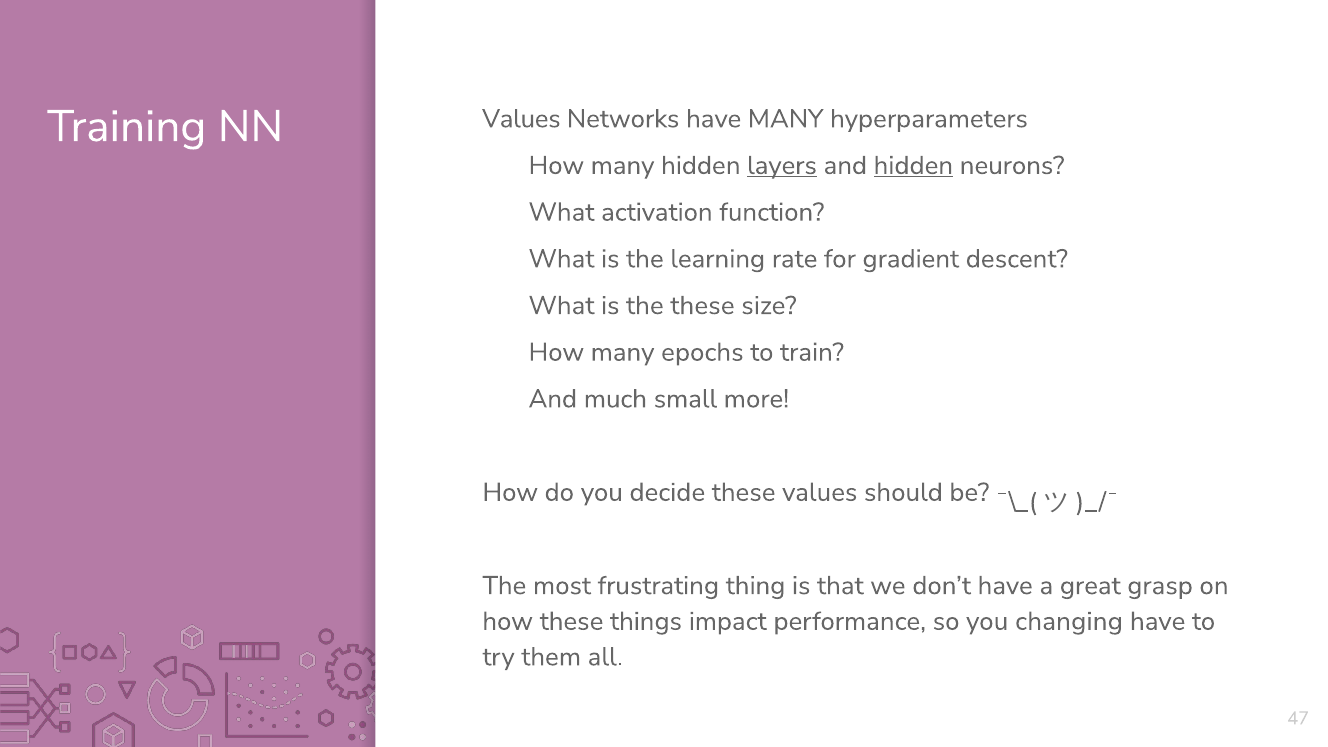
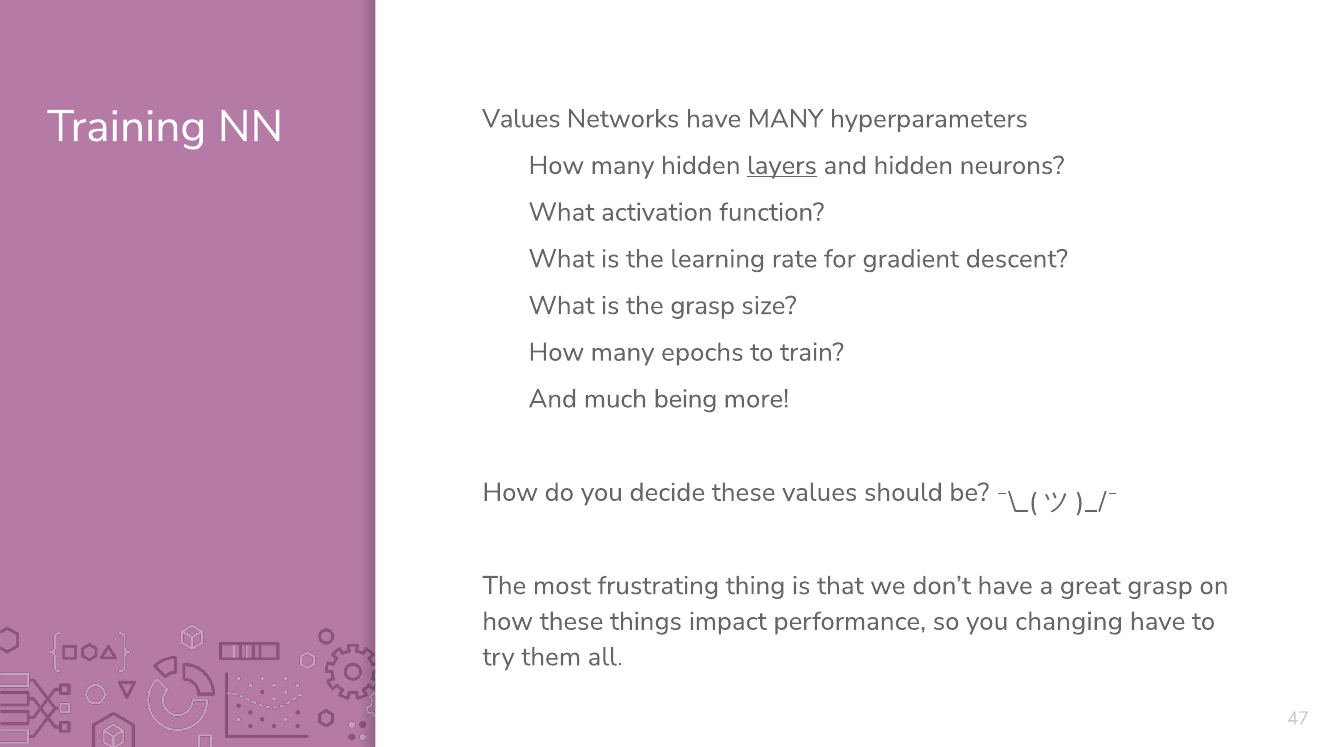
hidden underline: present -> none (913, 165)
the these: these -> grasp (703, 306)
small: small -> being (686, 399)
